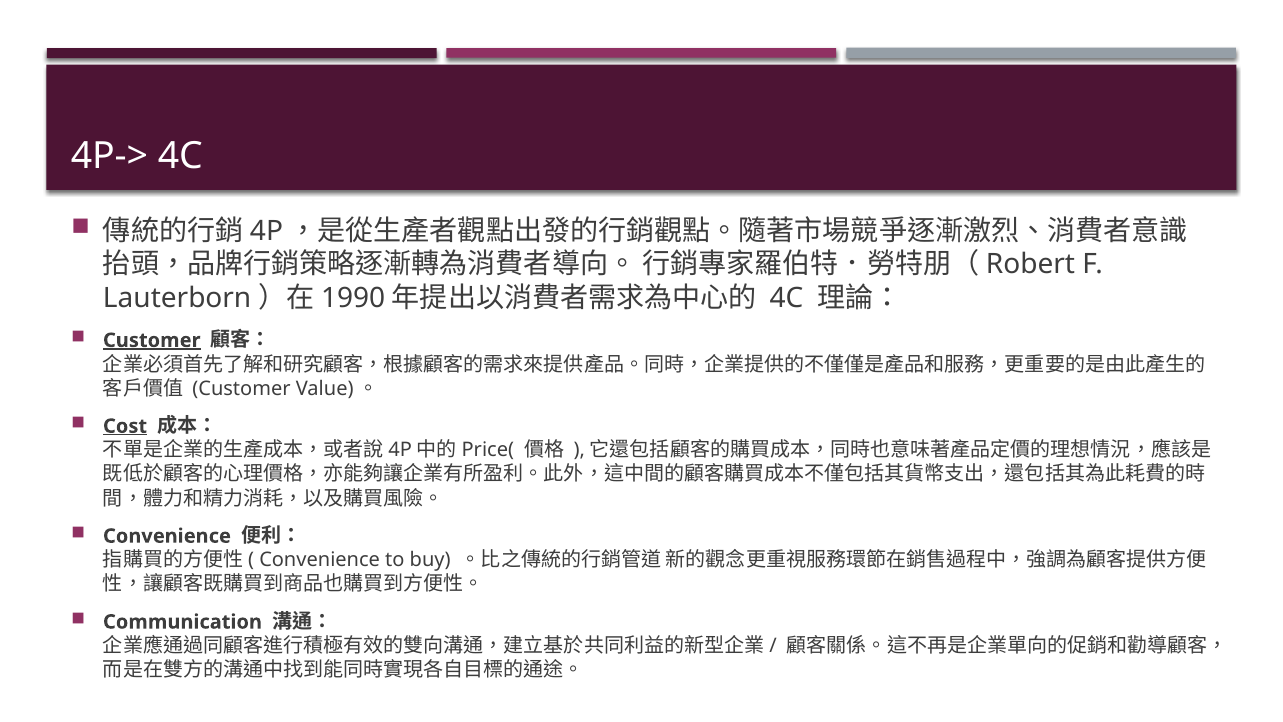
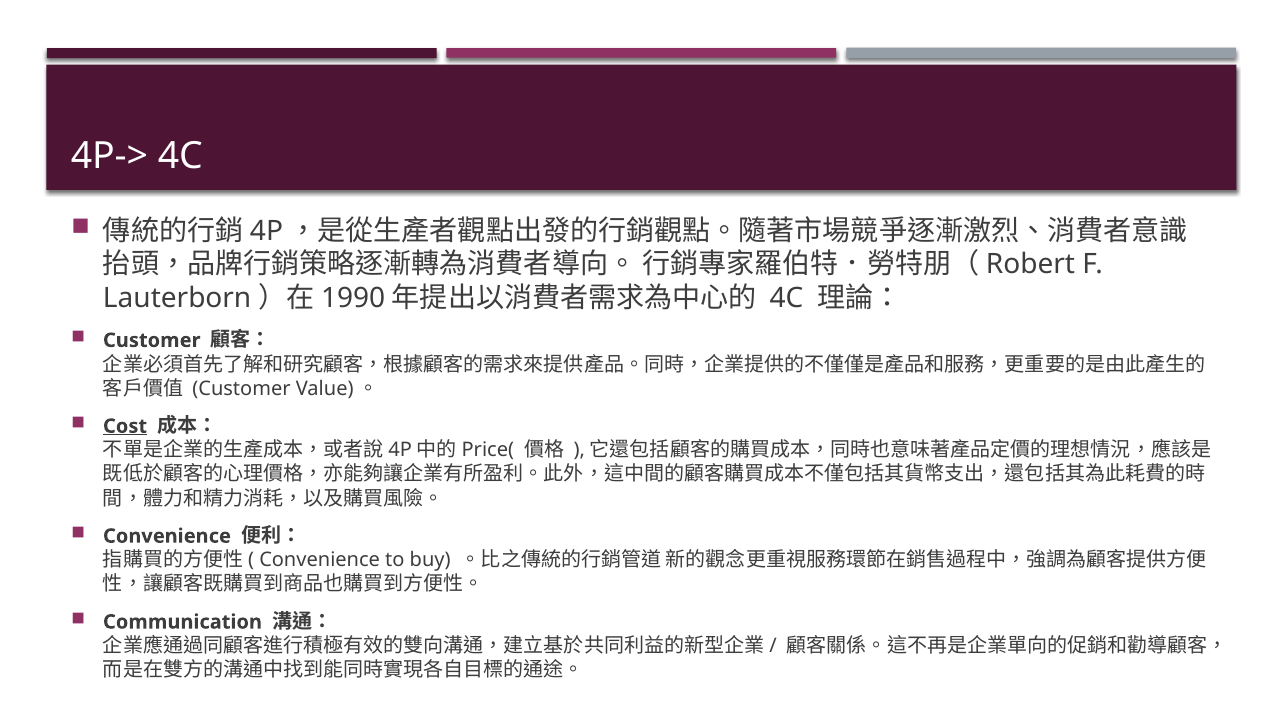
Customer underline: present -> none (152, 340)
